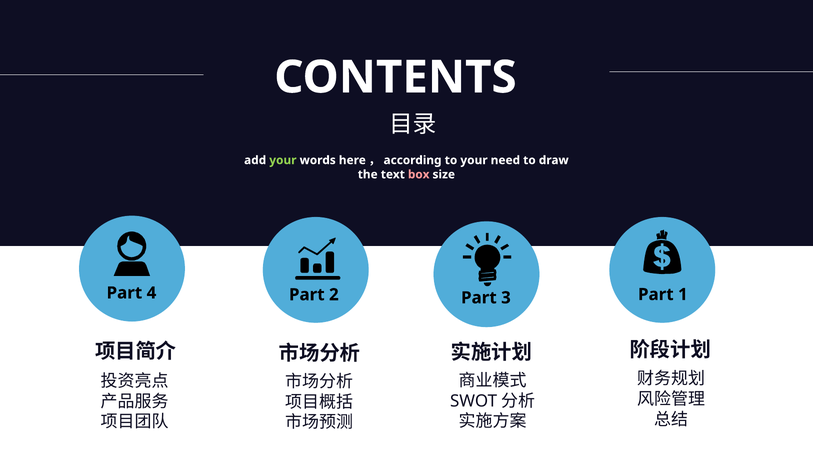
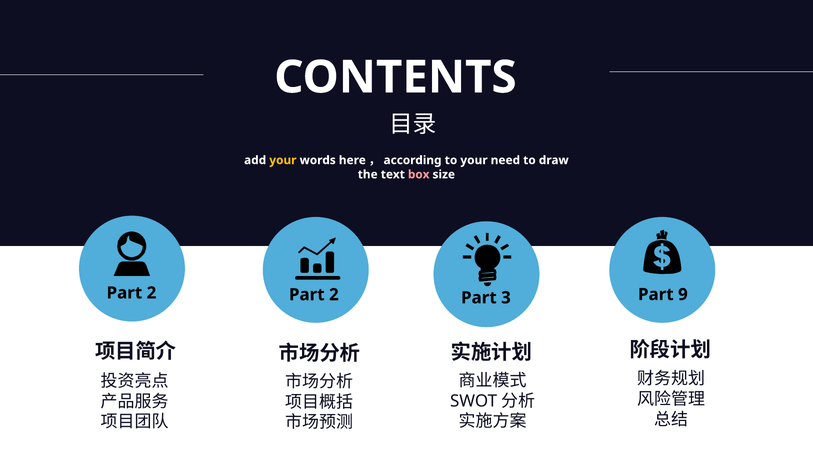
your colour: light green -> yellow (283, 160)
4: 4 -> 2 (151, 293)
1: 1 -> 9 (683, 295)
